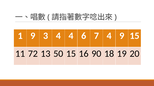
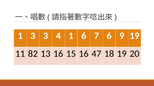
1 9: 9 -> 3 (33, 36)
4 4: 4 -> 1 (71, 36)
7 4: 4 -> 6 (109, 36)
9 15: 15 -> 19 (135, 36)
72: 72 -> 82 (33, 54)
13 50: 50 -> 16 (58, 54)
90: 90 -> 47 (96, 54)
